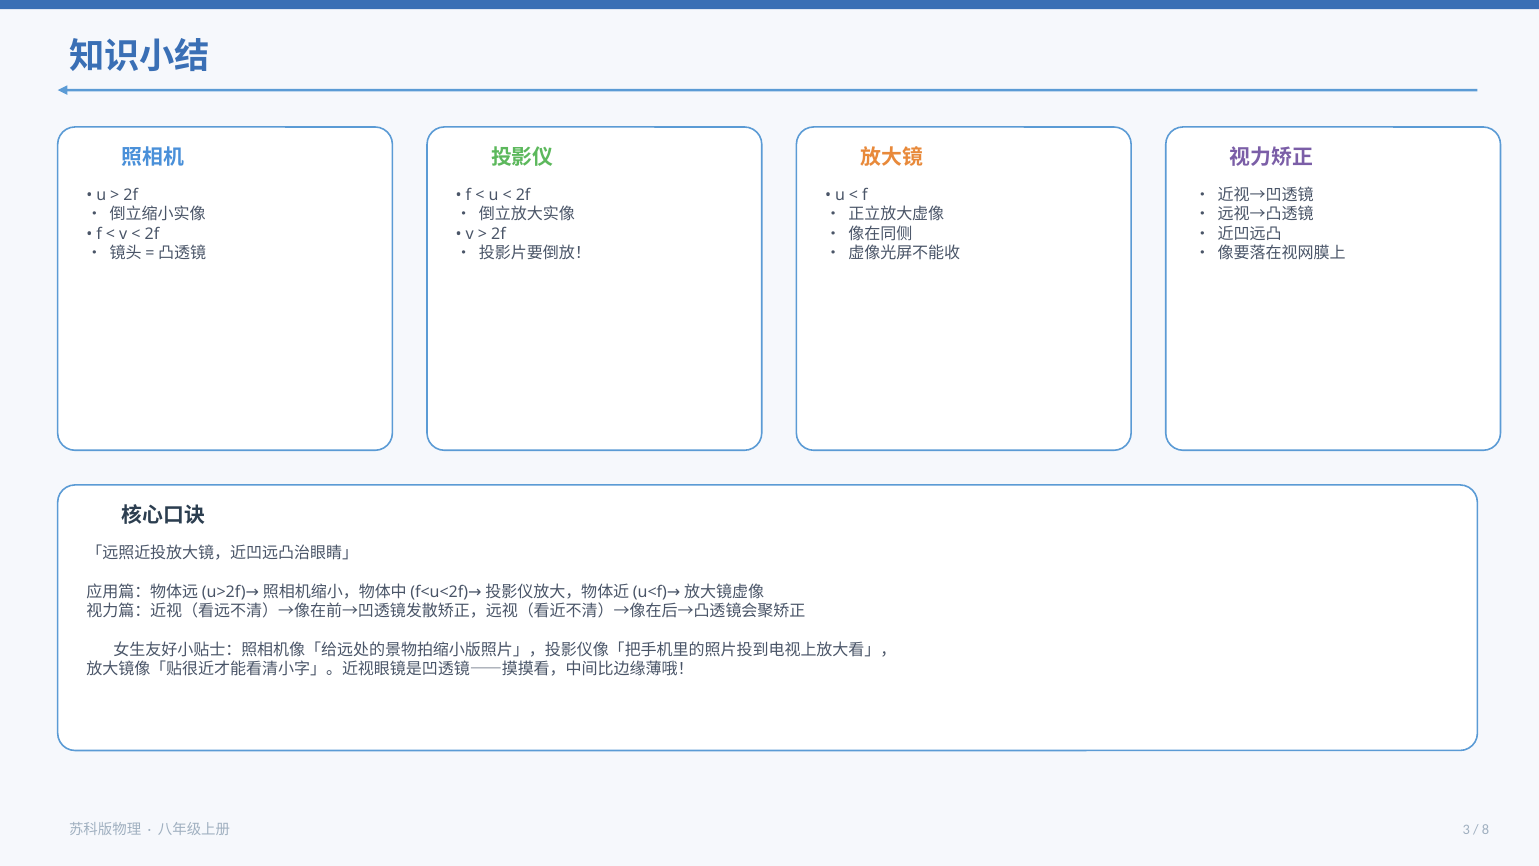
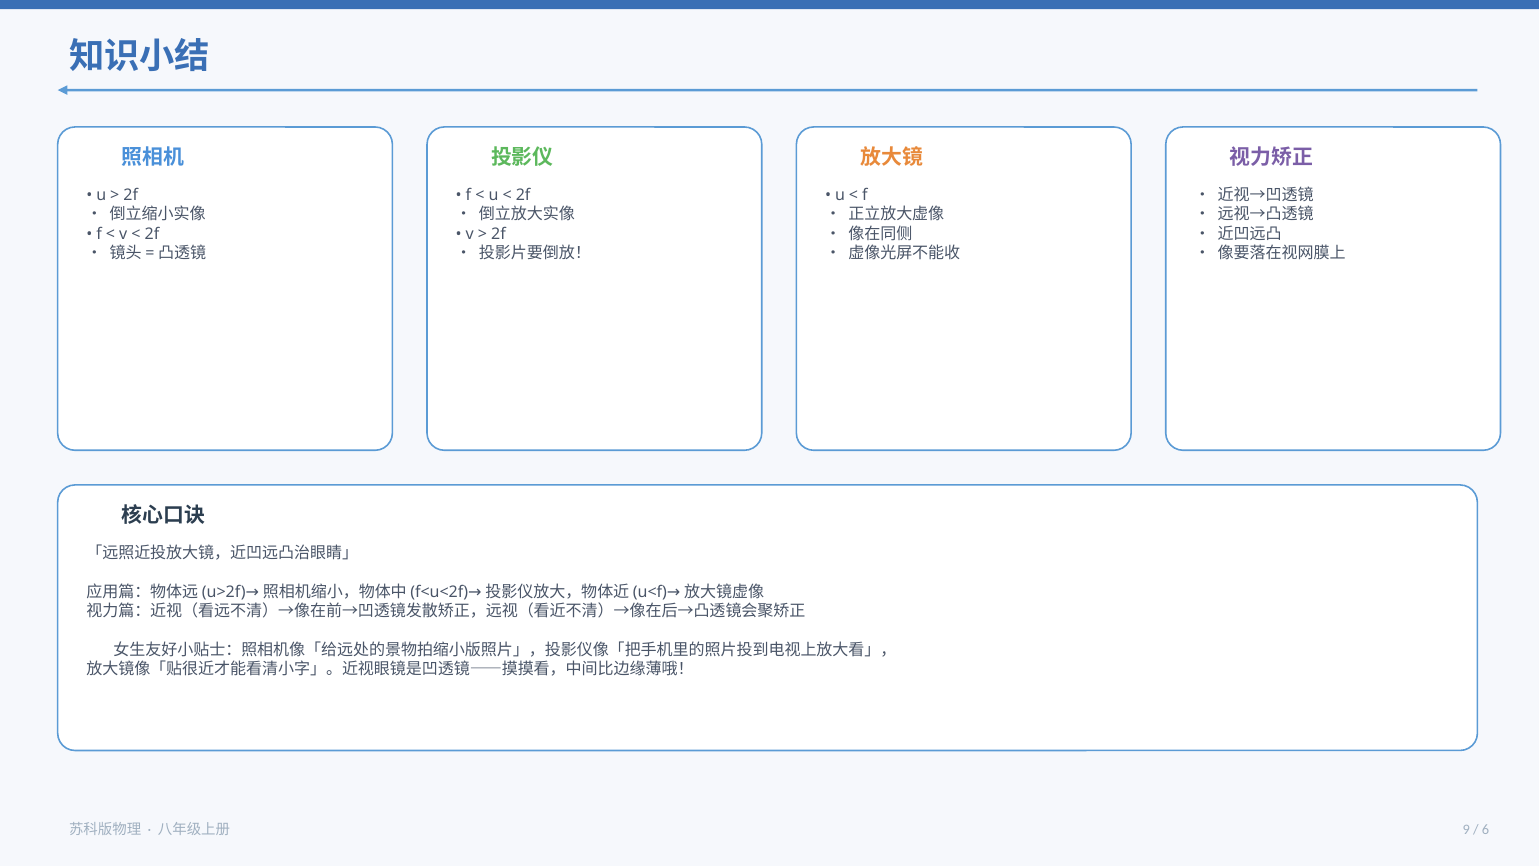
3: 3 -> 9 (1466, 829)
8: 8 -> 6 (1485, 829)
